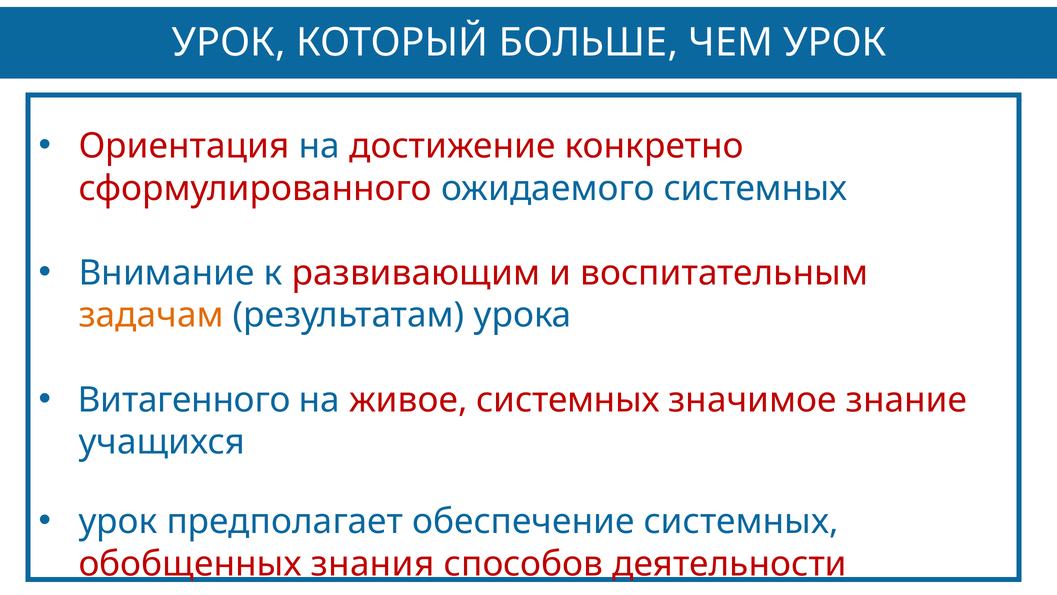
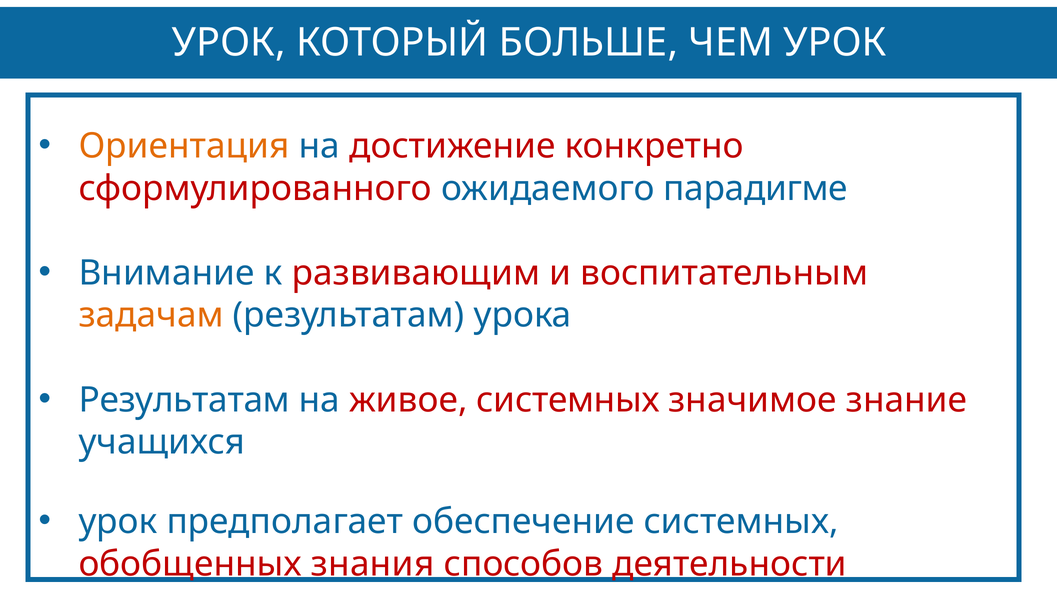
Ориентация colour: red -> orange (184, 146)
ожидаемого системных: системных -> парадигме (756, 188)
Витагенного: Витагенного -> Результатам (184, 400)
